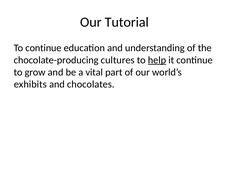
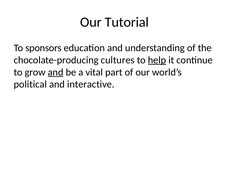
To continue: continue -> sponsors (43, 48)
and underline: none -> present (56, 72)
exhibits: exhibits -> political (30, 85)
chocolates: chocolates -> interactive (91, 85)
